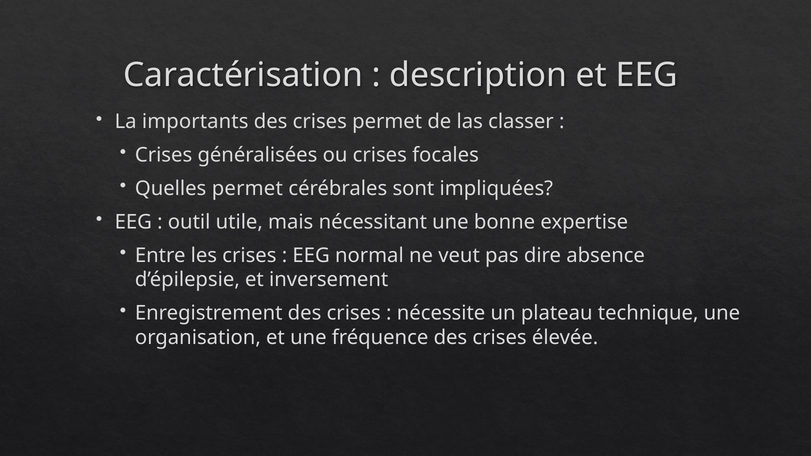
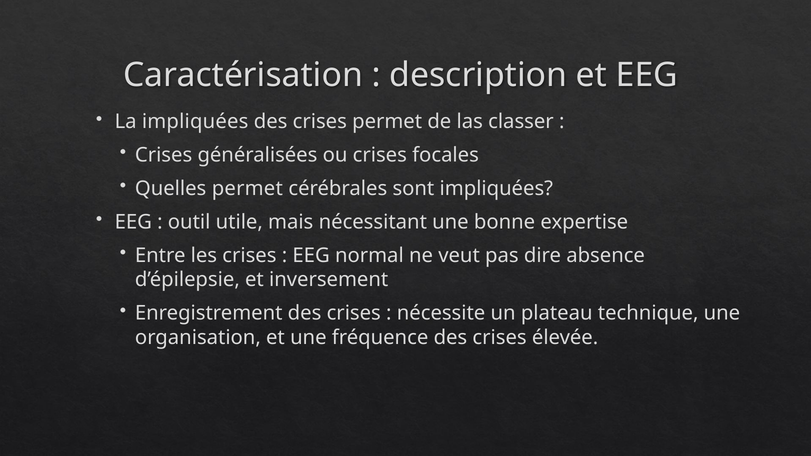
La importants: importants -> impliquées (195, 122)
